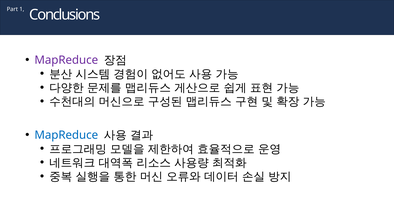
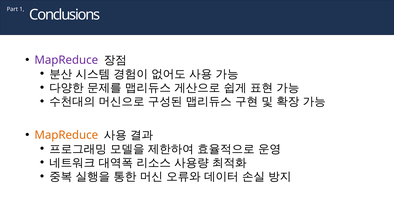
MapReduce colour: blue -> orange (66, 135)
